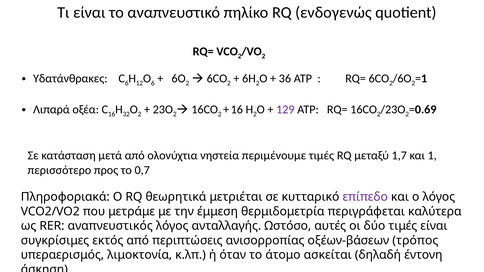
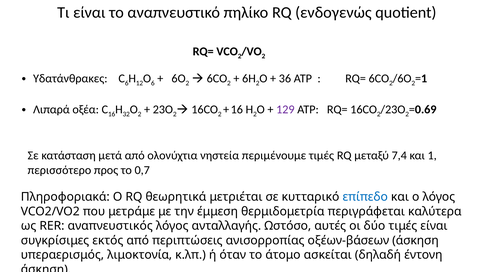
1,7: 1,7 -> 7,4 (399, 156)
επίπεδο colour: purple -> blue (365, 197)
οξέων-βάσεων τρόπος: τρόπος -> άσκηση (415, 241)
